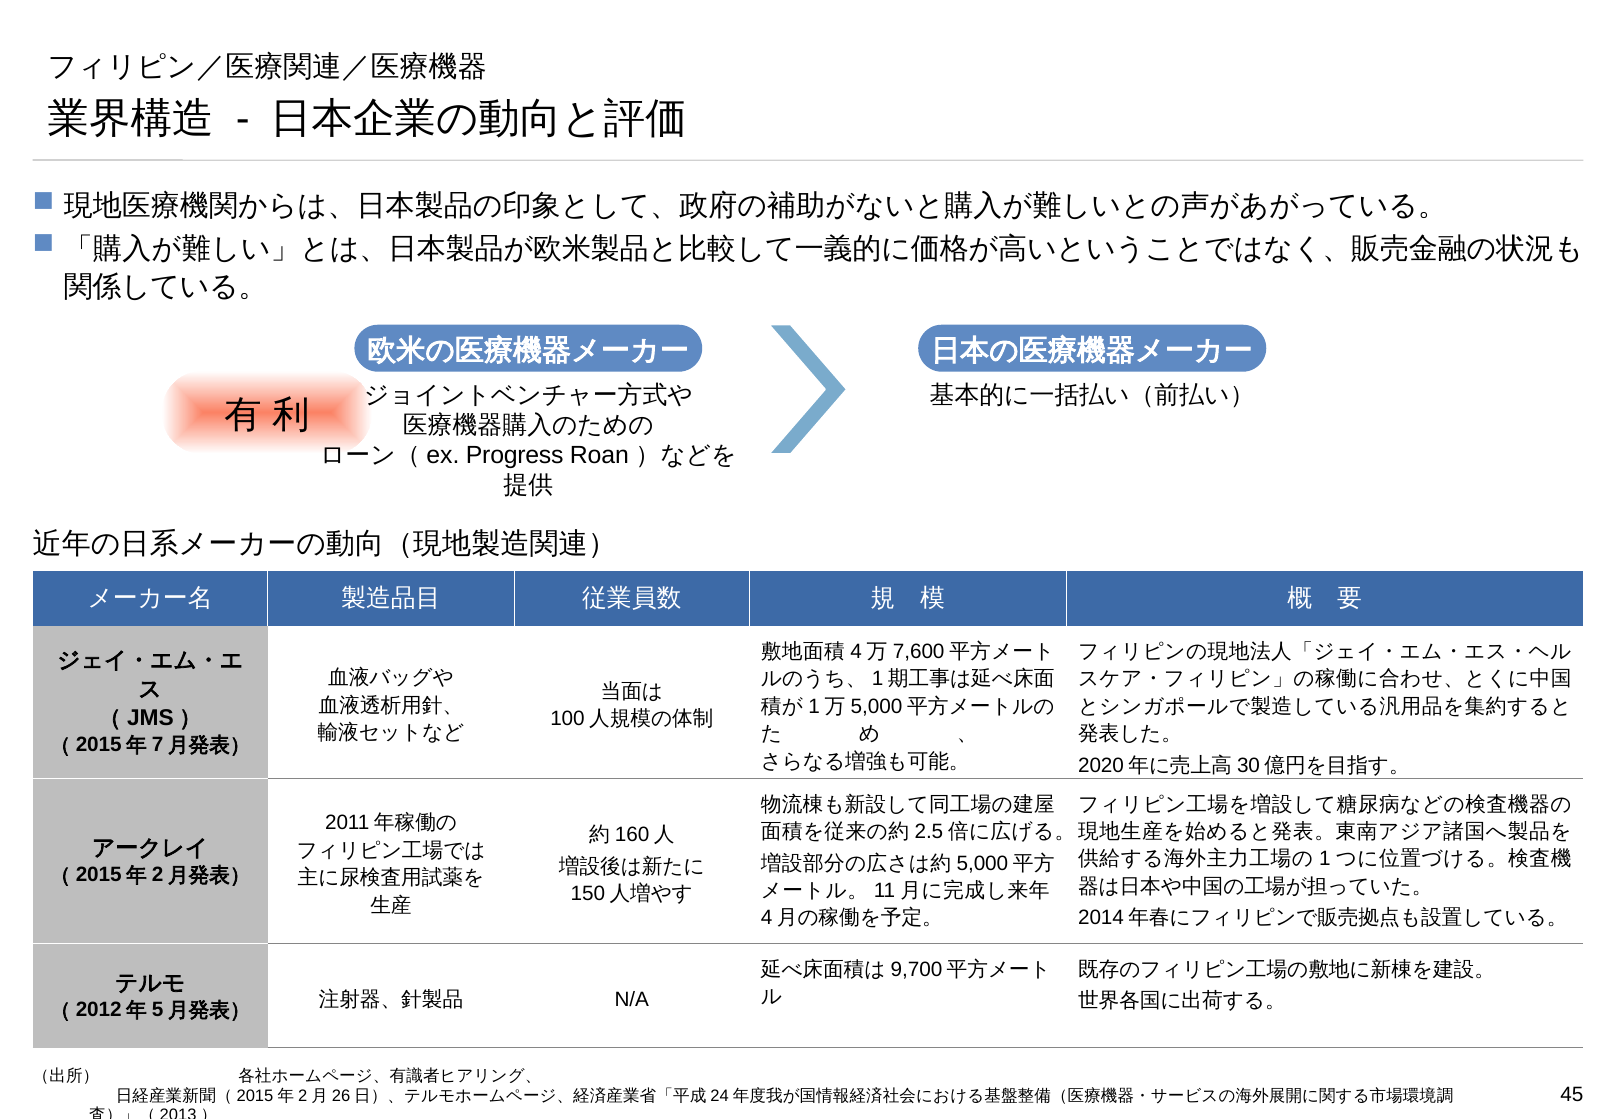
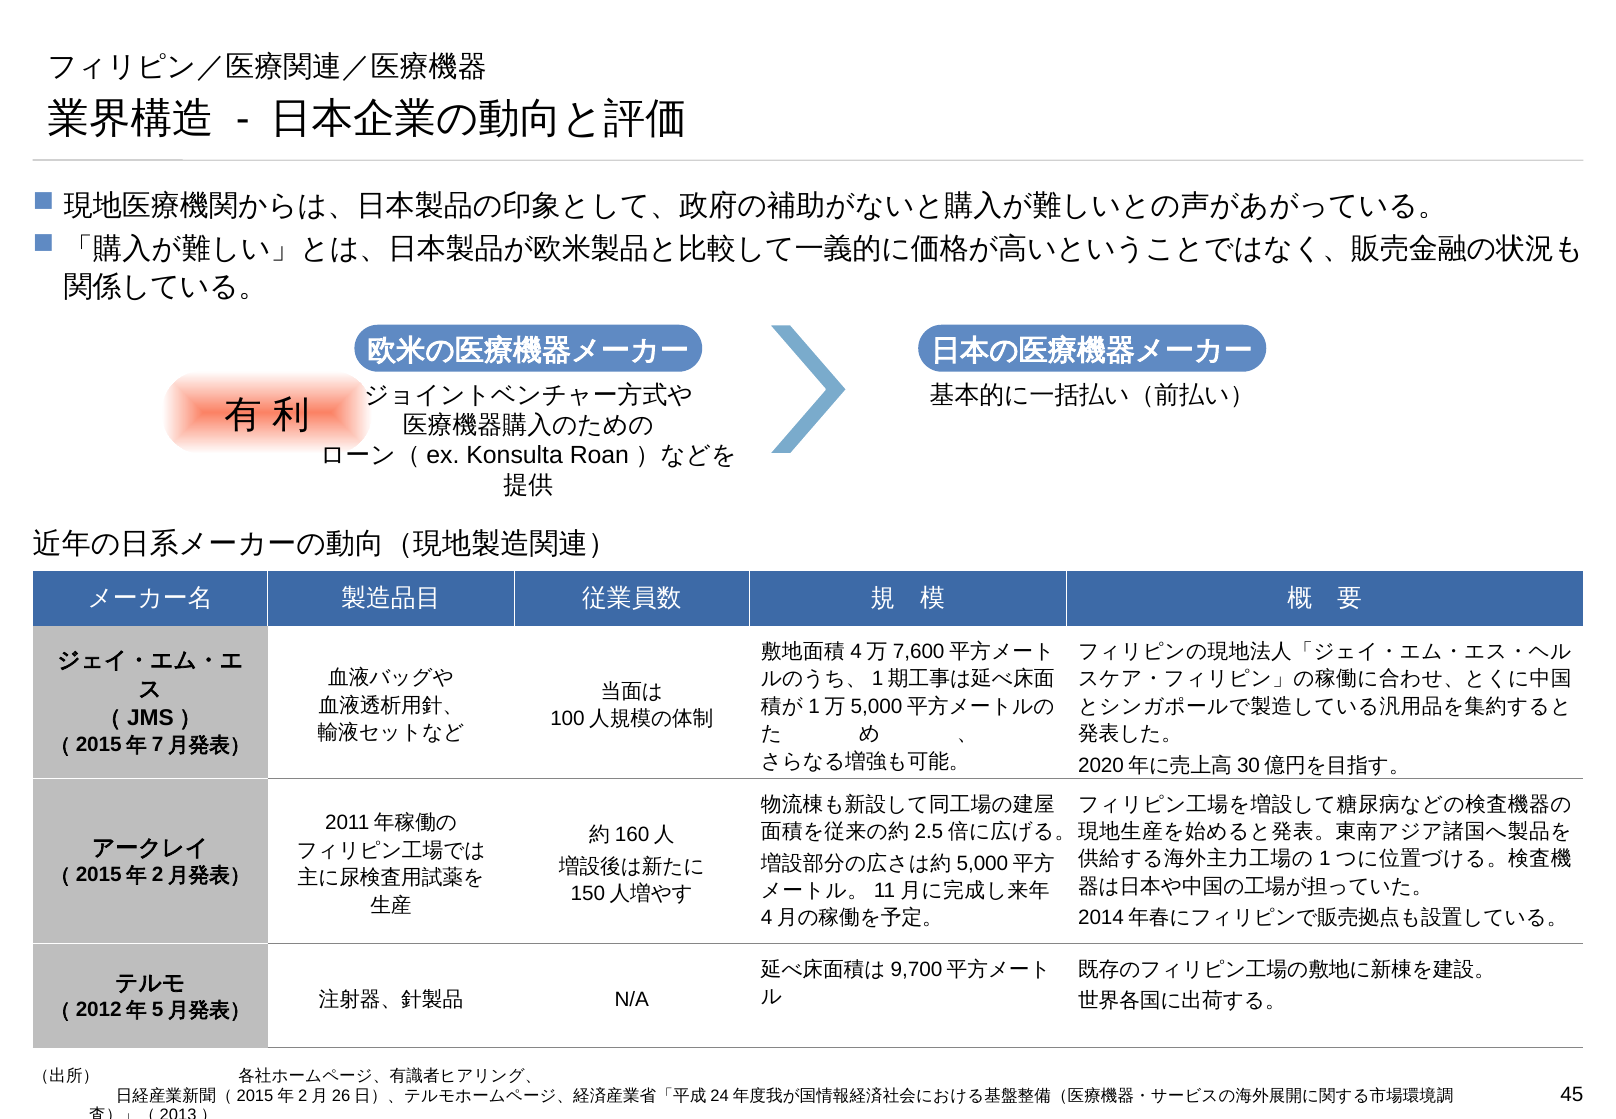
Progress: Progress -> Konsulta (515, 455)
